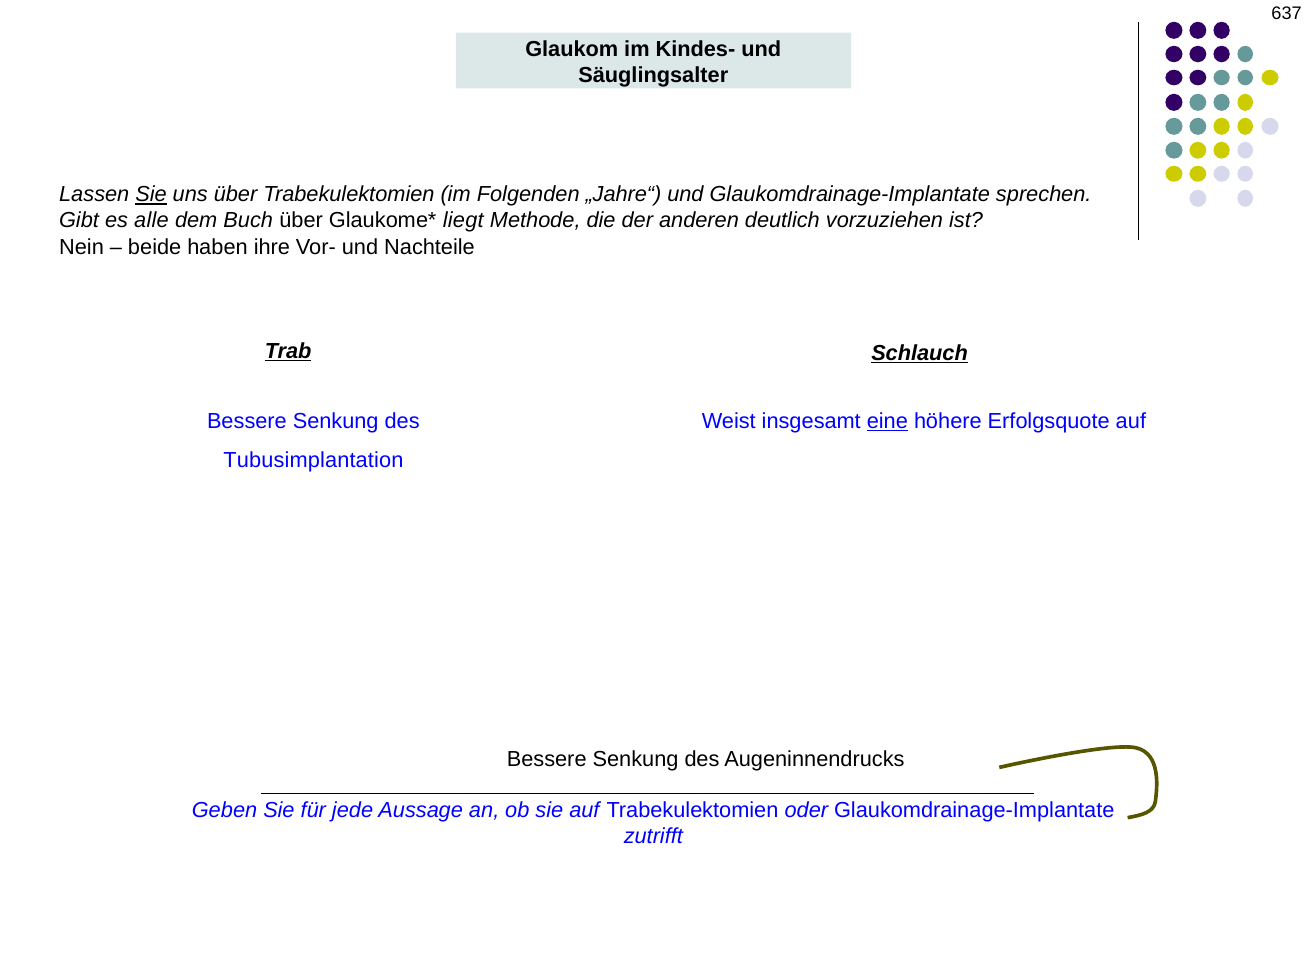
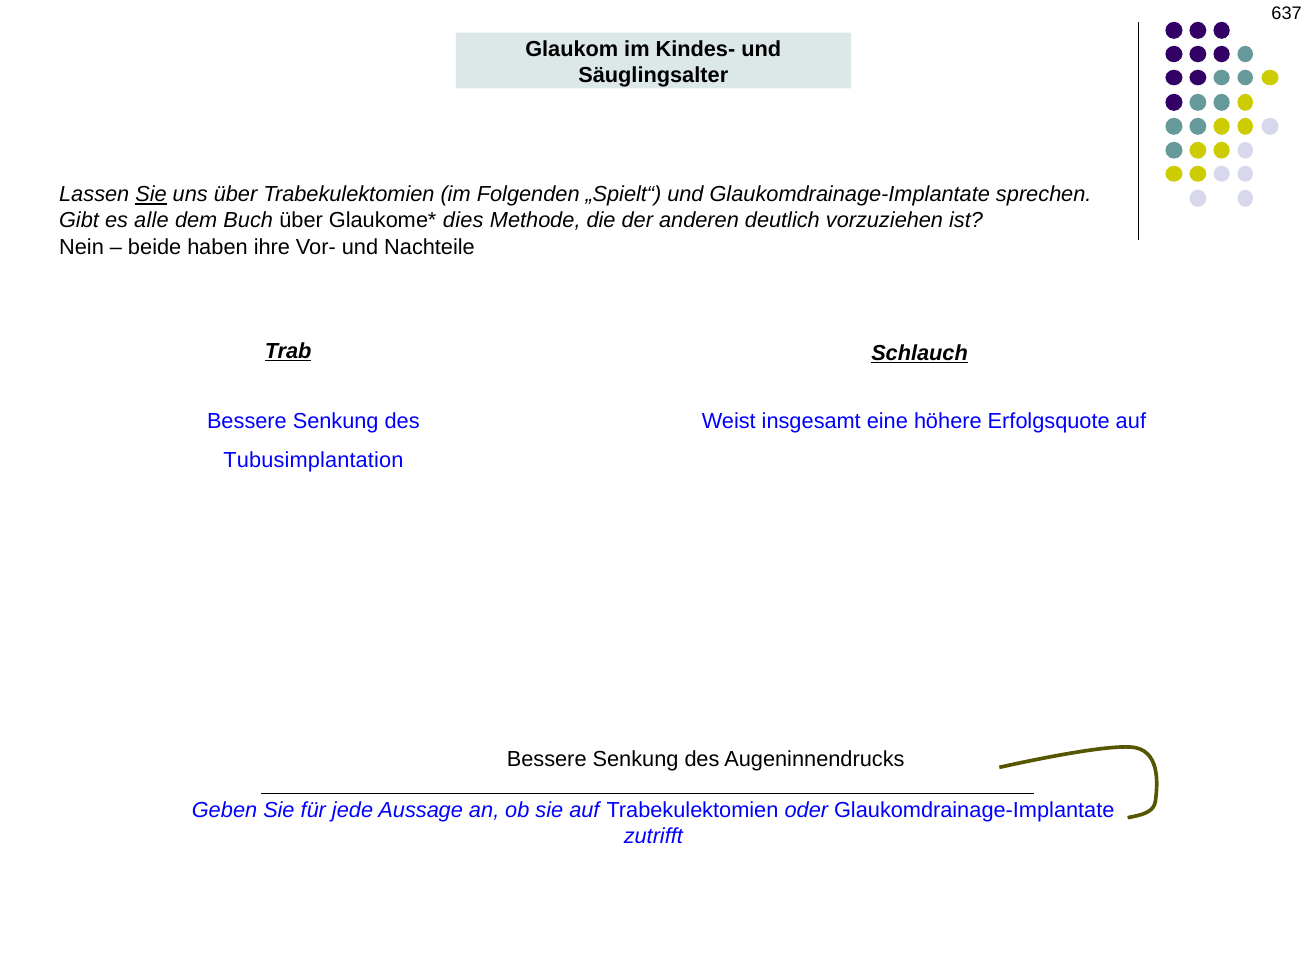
„Jahre“: „Jahre“ -> „Spielt“ (623, 195)
liegt: liegt -> dies (463, 221)
eine underline: present -> none (887, 422)
